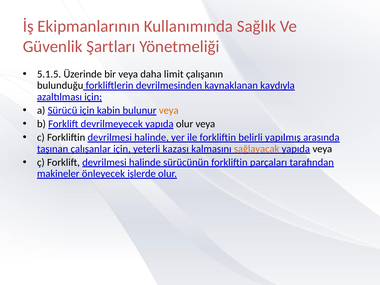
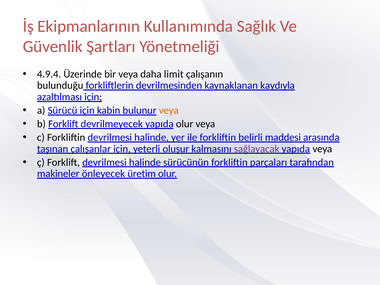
5.1.5: 5.1.5 -> 4.9.4 (49, 74)
yapılmış: yapılmış -> maddesi (283, 137)
kazası: kazası -> oluşur (176, 149)
sağlayacak colour: orange -> purple (257, 149)
işlerde: işlerde -> üretim (142, 174)
